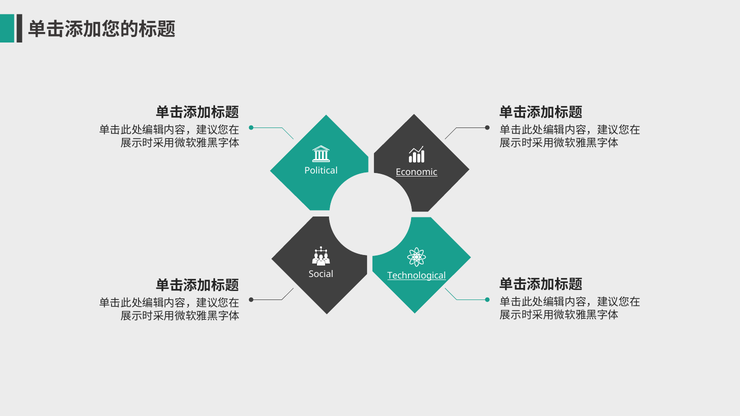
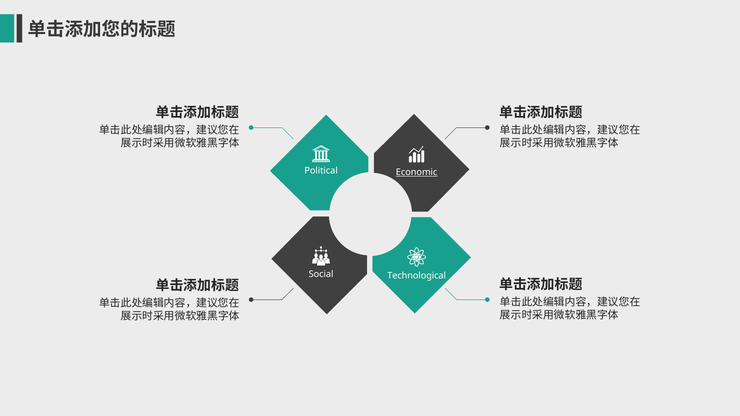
Technological underline: present -> none (417, 276)
